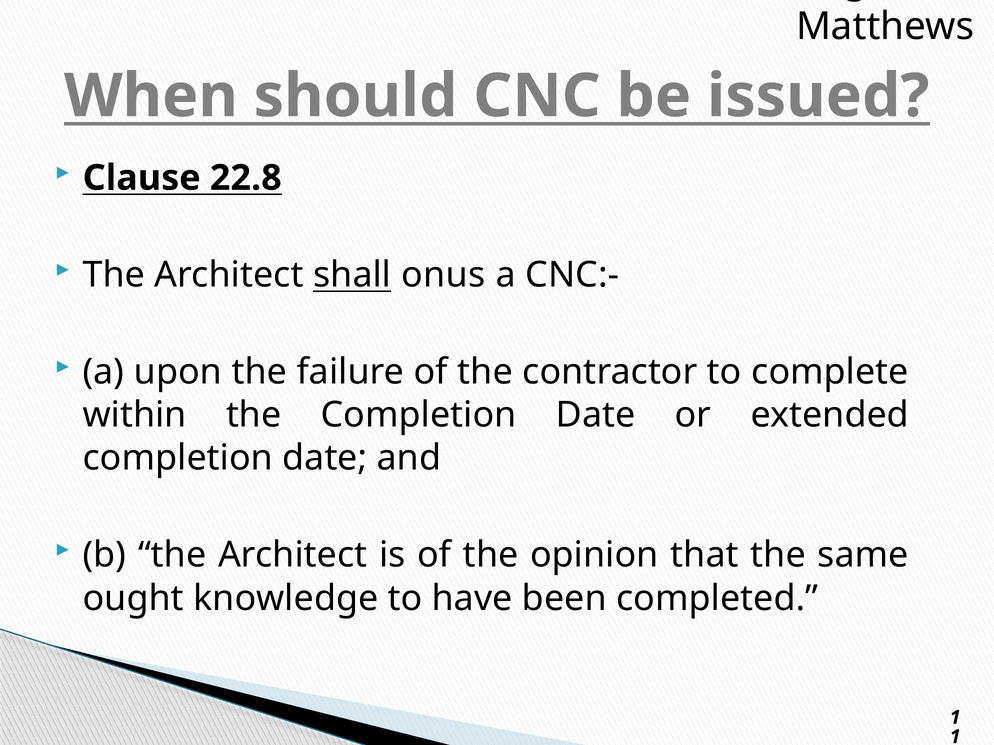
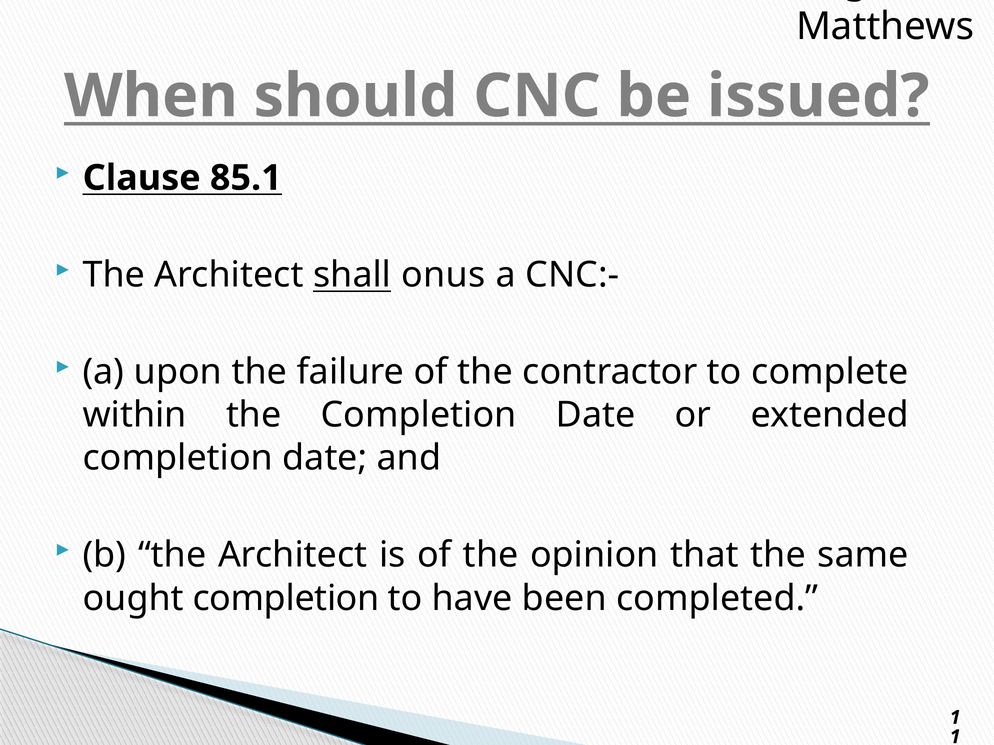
22.8: 22.8 -> 85.1 (246, 178)
ought knowledge: knowledge -> completion (286, 599)
